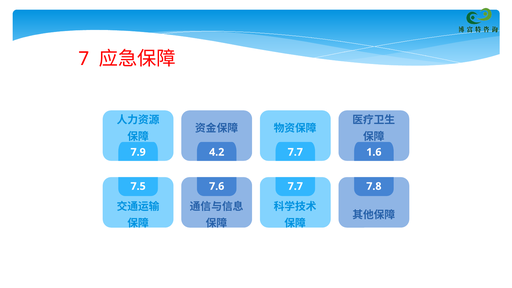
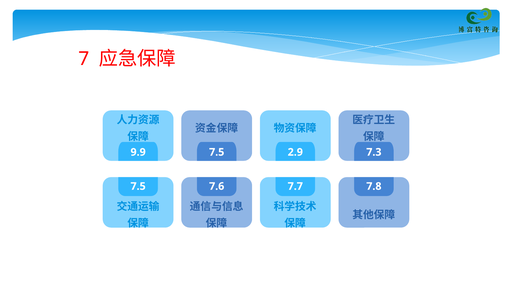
7.9: 7.9 -> 9.9 (138, 152)
4.2: 4.2 -> 7.5 (217, 152)
7.7: 7.7 -> 2.9 (295, 152)
1.6: 1.6 -> 7.3 (374, 152)
